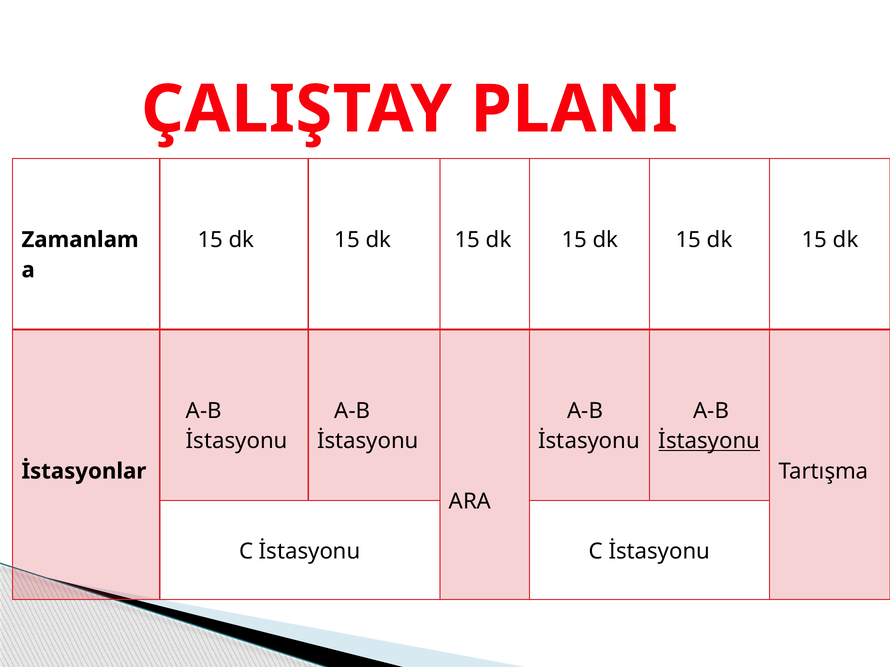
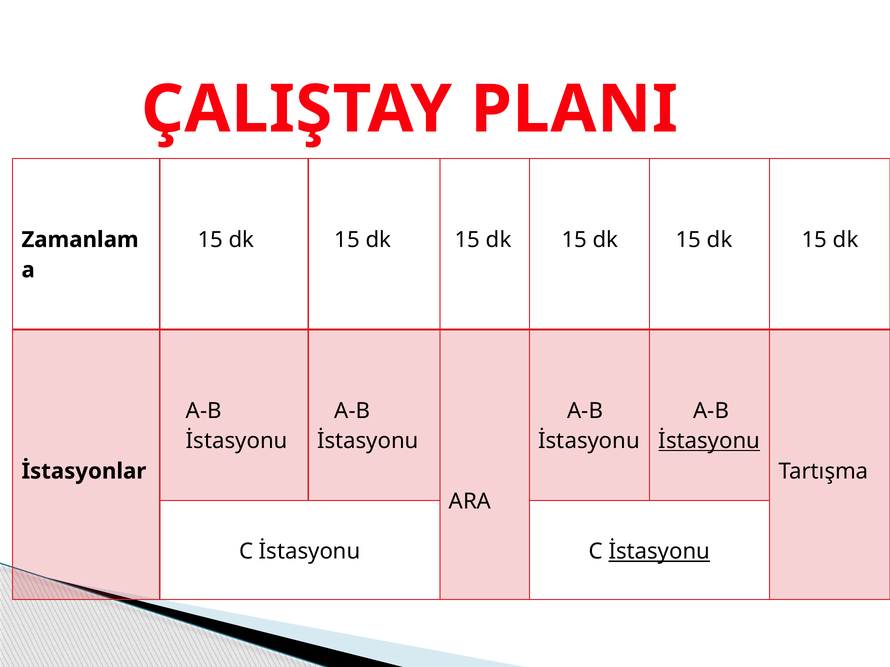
İstasyonu underline: none -> present (659, 552)
